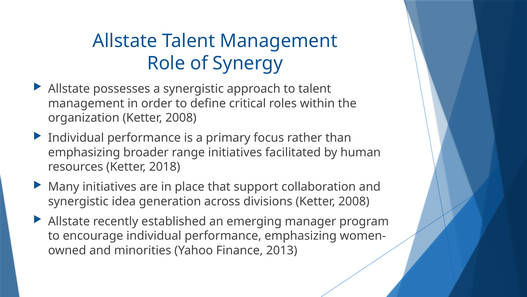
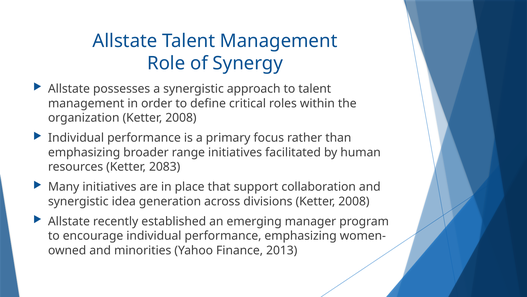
2018: 2018 -> 2083 (165, 167)
